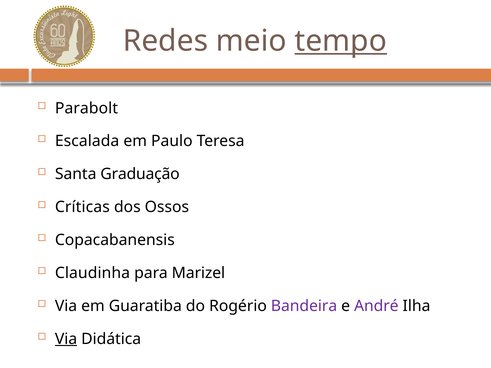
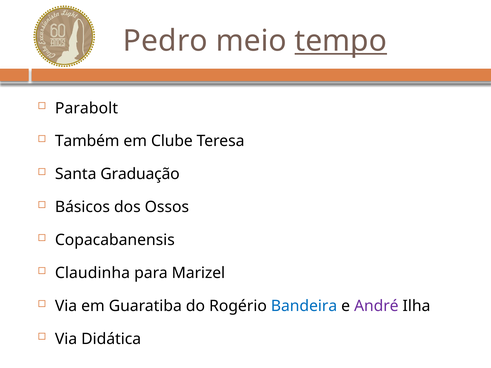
Redes: Redes -> Pedro (165, 41)
Escalada: Escalada -> Também (87, 141)
Paulo: Paulo -> Clube (172, 141)
Críticas: Críticas -> Básicos (82, 207)
Bandeira colour: purple -> blue (304, 306)
Via underline: present -> none (66, 339)
